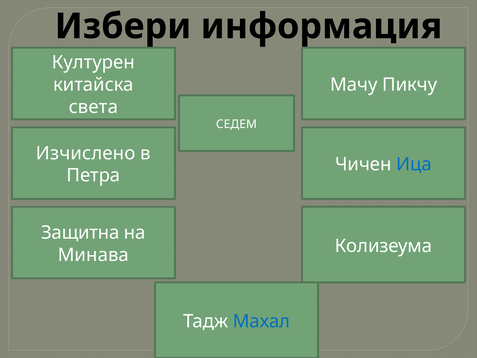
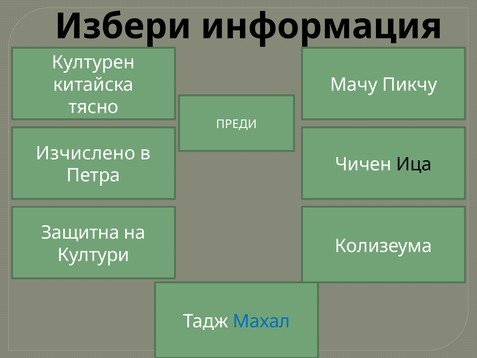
света: света -> тясно (94, 107)
СЕДЕМ: СЕДЕМ -> ПРЕДИ (236, 124)
Ица colour: blue -> black (414, 164)
Минава: Минава -> Култури (93, 255)
